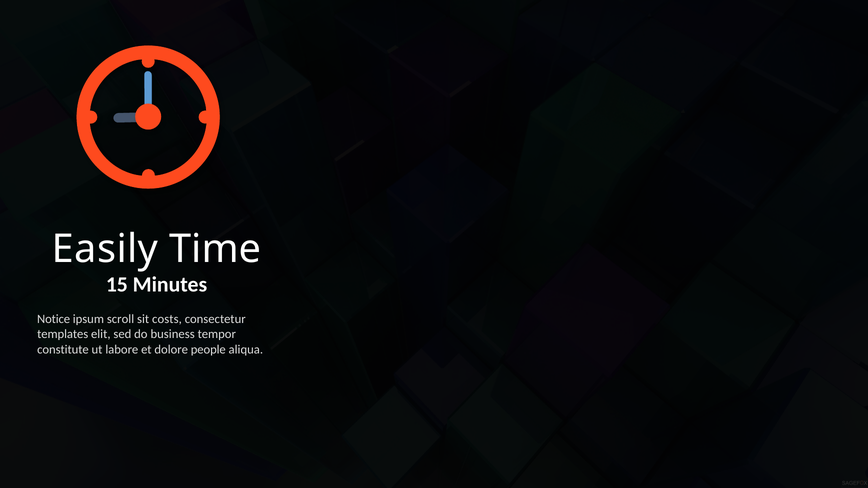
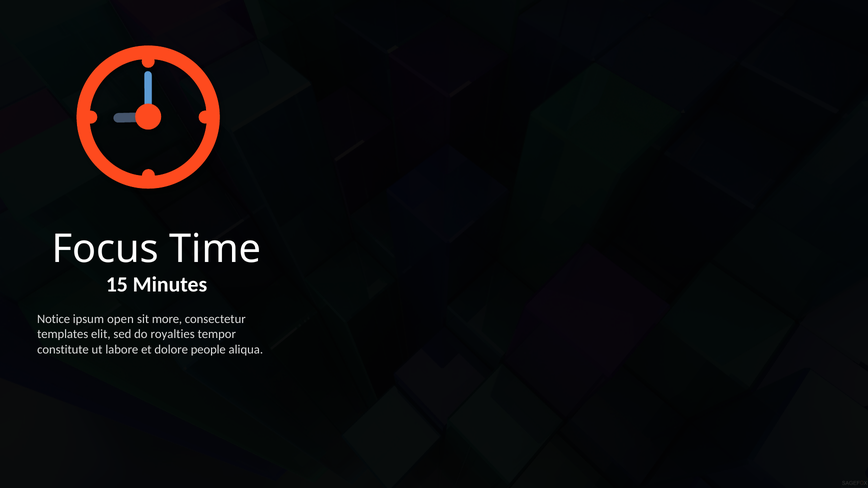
Easily: Easily -> Focus (105, 249)
scroll: scroll -> open (120, 319)
costs: costs -> more (167, 319)
business: business -> royalties (173, 334)
